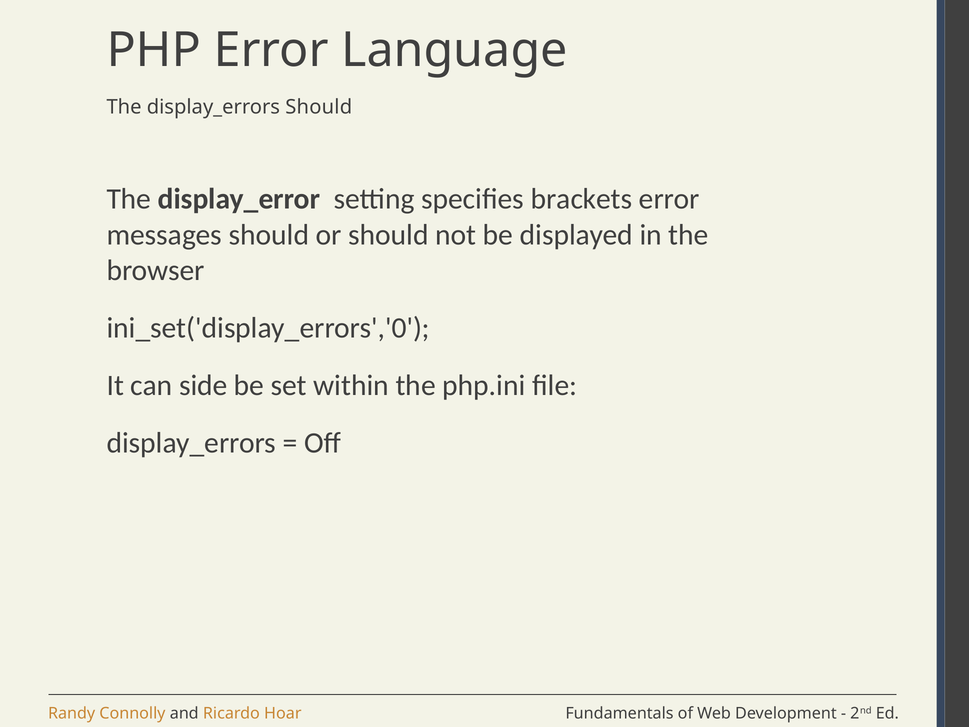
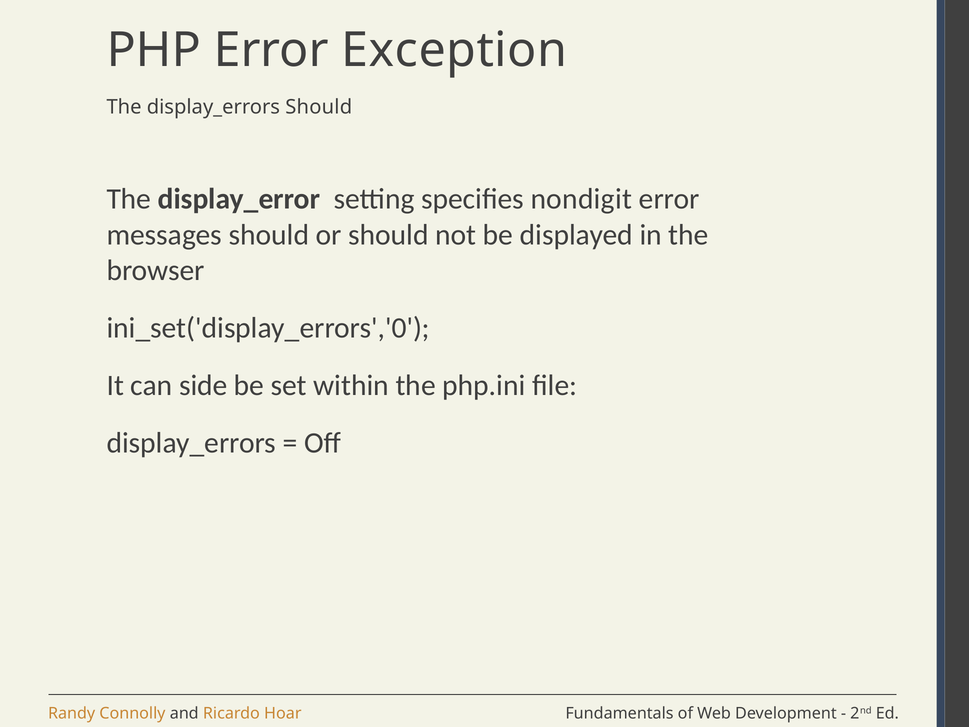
Language: Language -> Exception (454, 50)
brackets: brackets -> nondigit (581, 199)
